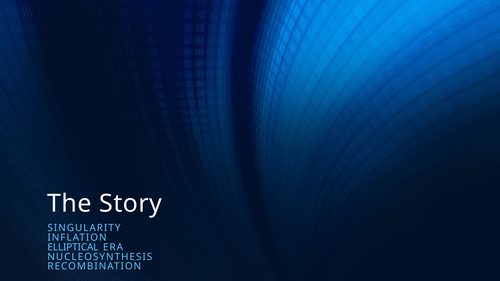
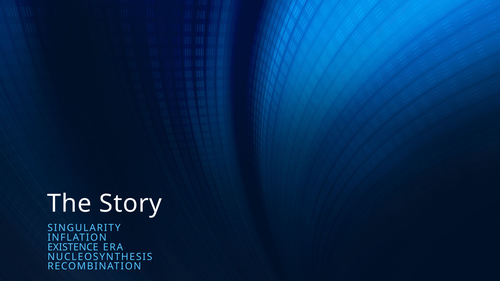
ELLIPTICAL: ELLIPTICAL -> EXISTENCE (73, 247)
